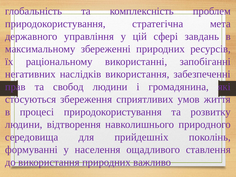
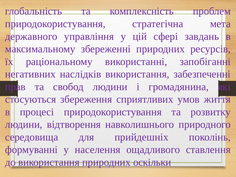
важливо: важливо -> оскільки (152, 162)
